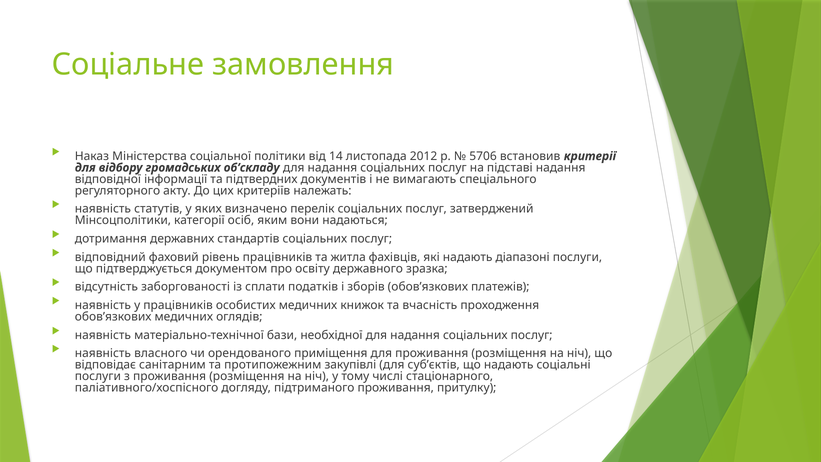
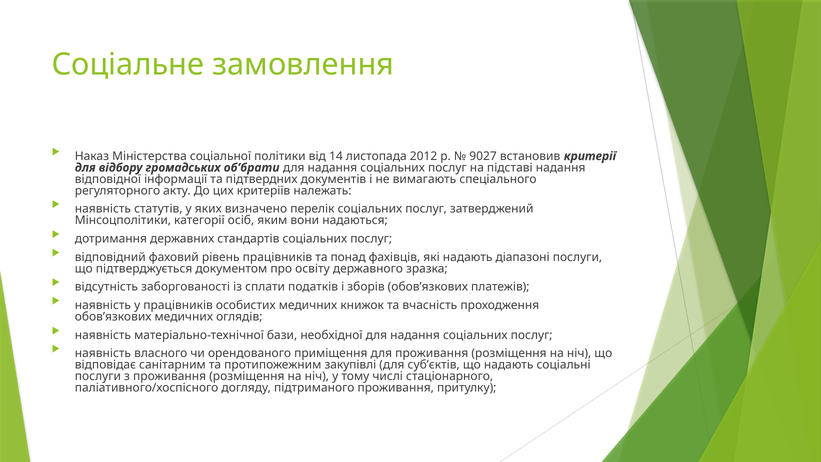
5706: 5706 -> 9027 (483, 156)
об’складу: об’складу -> об’брати (252, 168)
житла: житла -> понад (348, 257)
